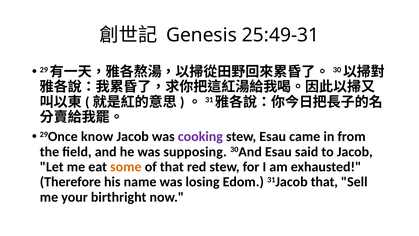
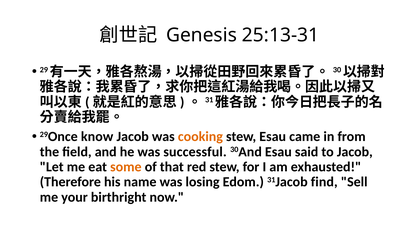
25:49-31: 25:49-31 -> 25:13-31 (281, 35)
cooking colour: purple -> orange (200, 137)
supposing: supposing -> successful (195, 152)
31Jacob that: that -> find (324, 182)
